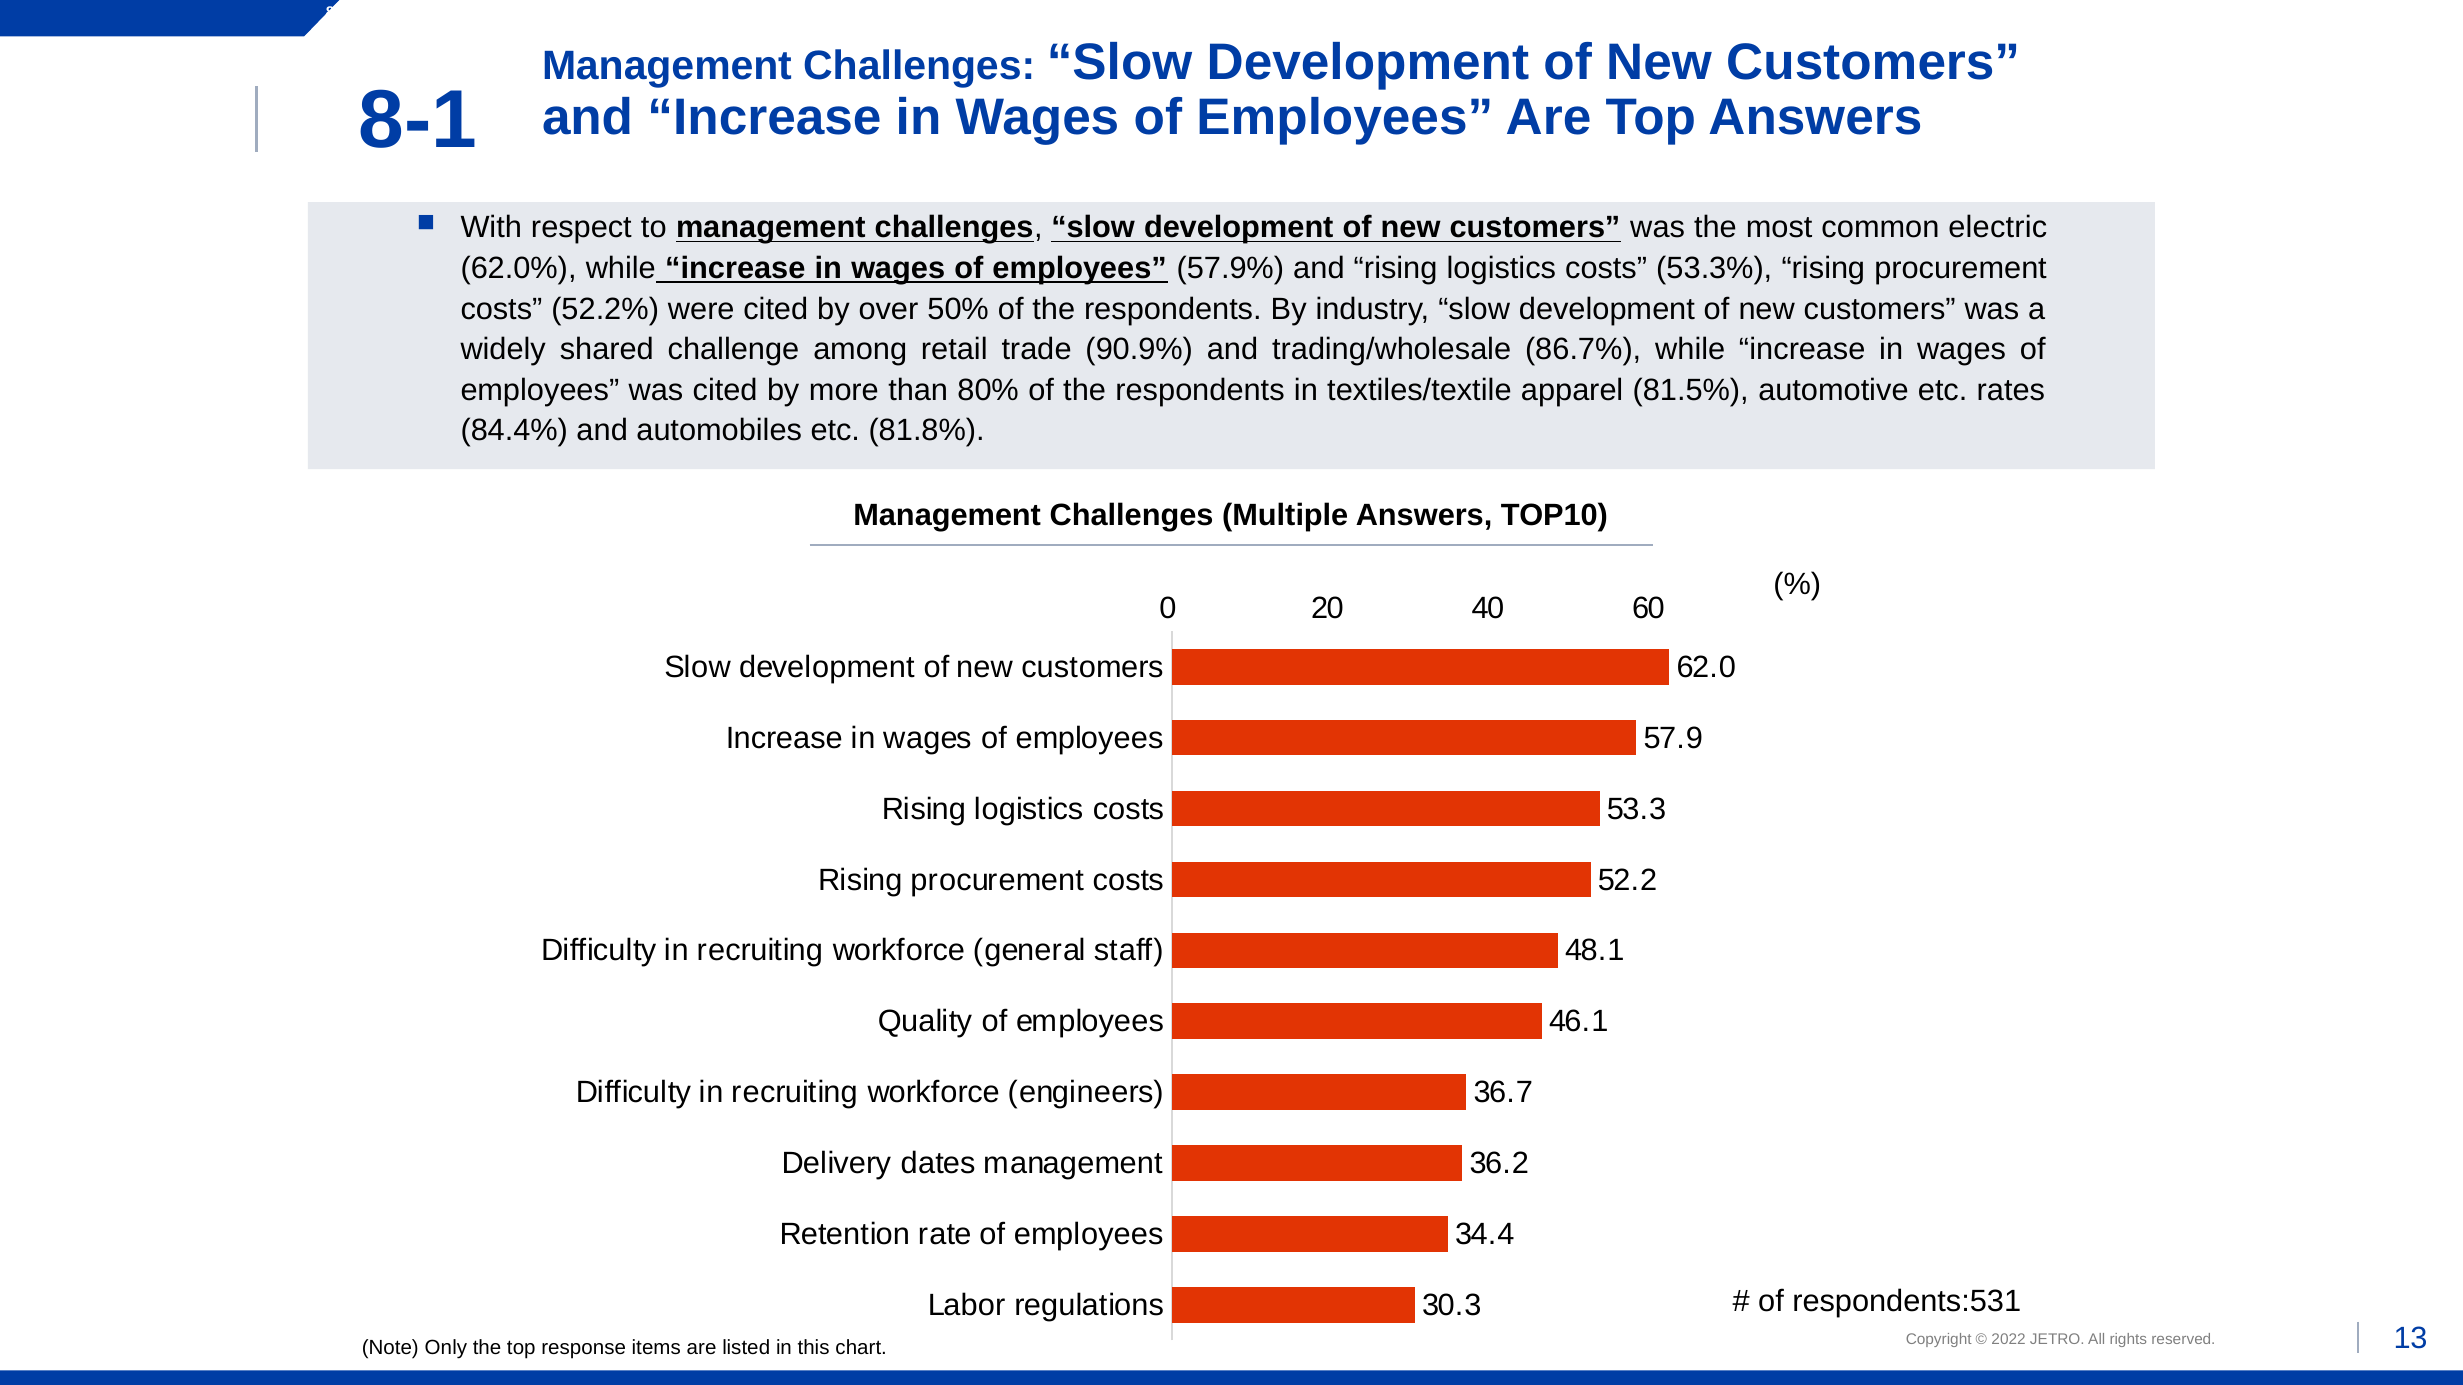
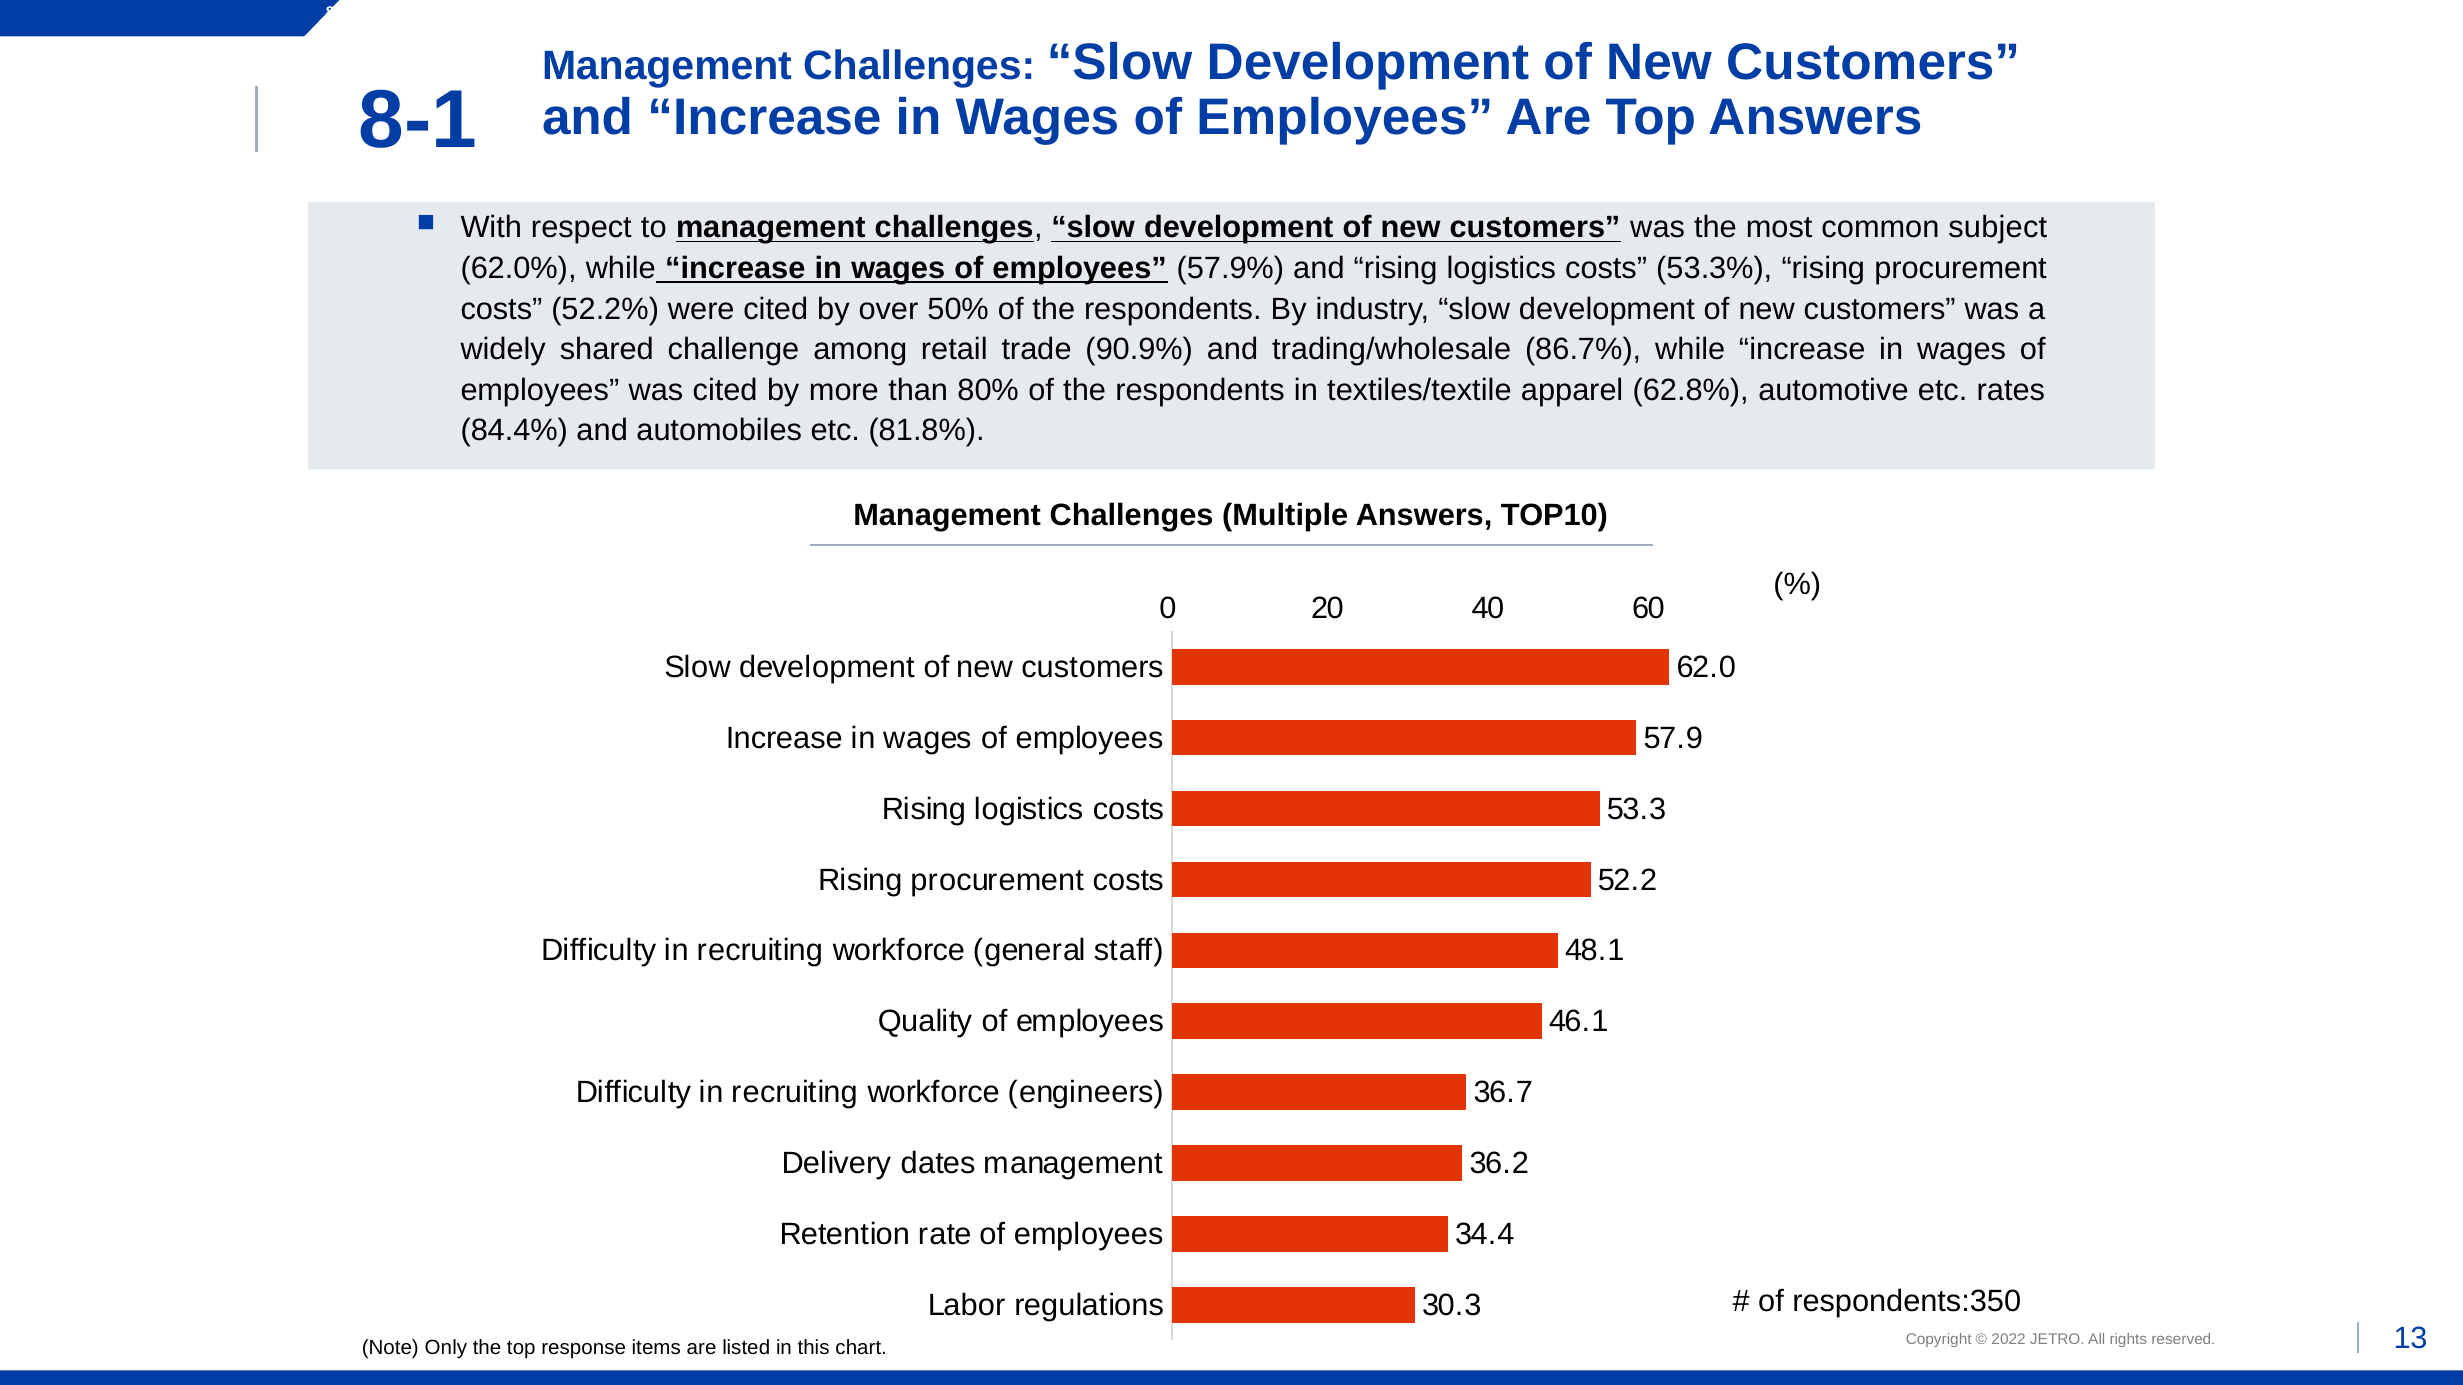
electric: electric -> subject (1998, 228)
81.5%: 81.5% -> 62.8% (1691, 390)
respondents:531: respondents:531 -> respondents:350 (1907, 1301)
